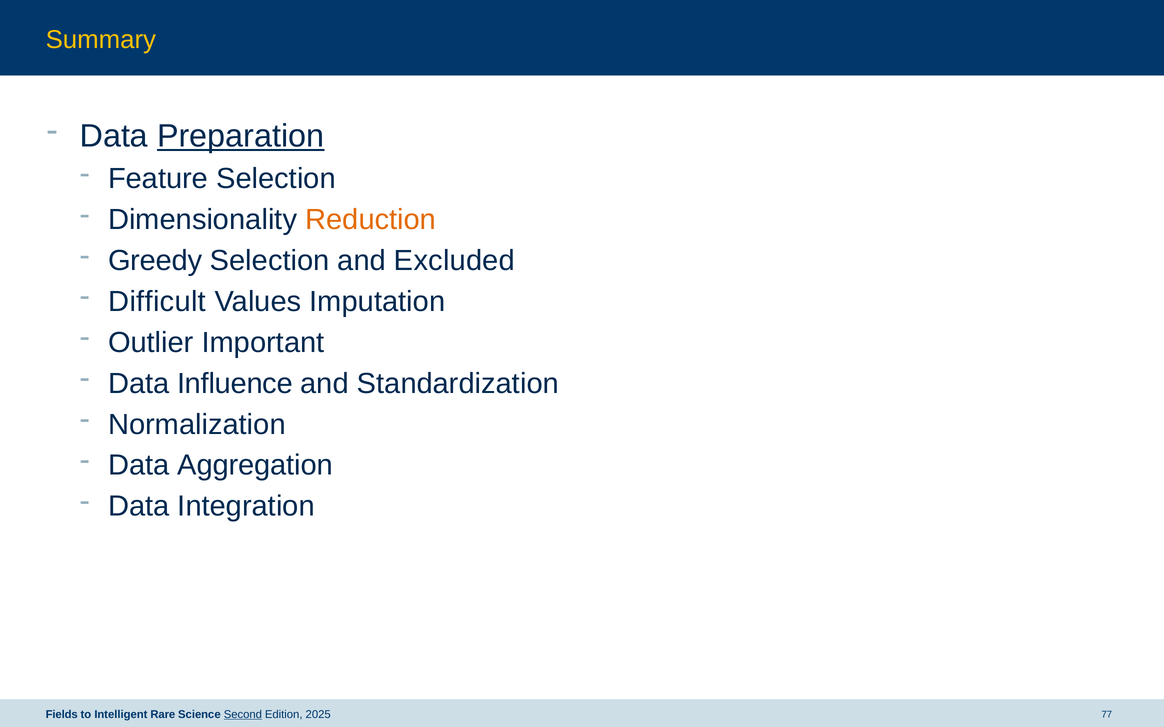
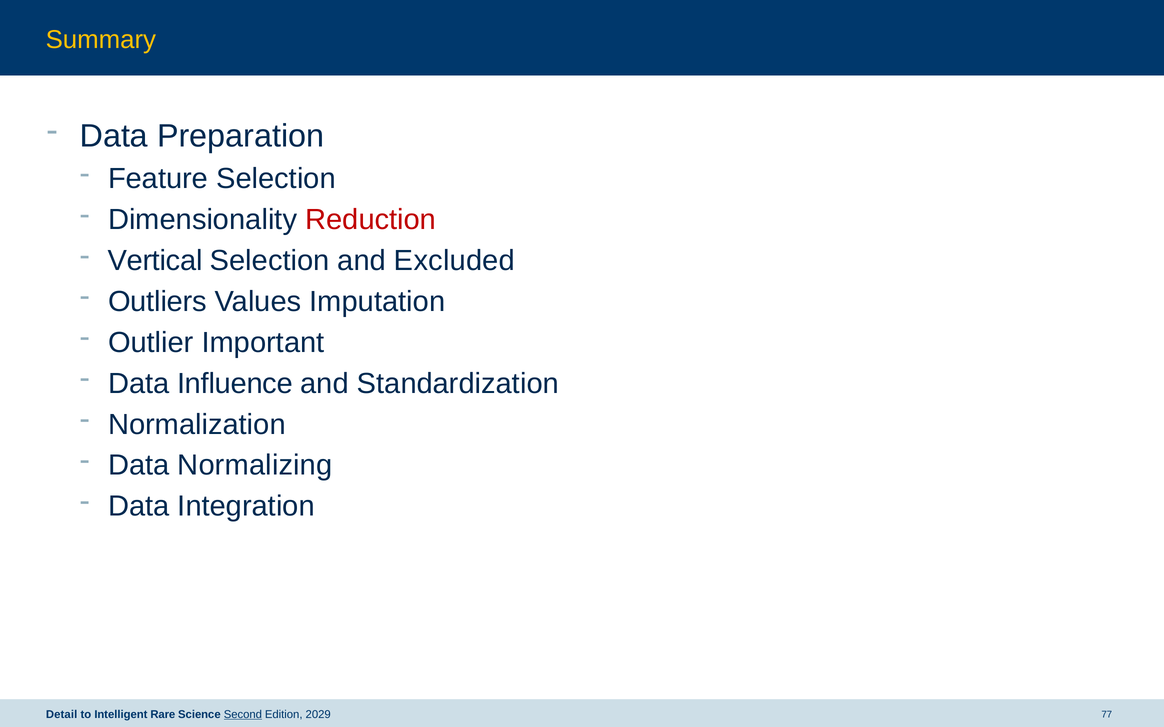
Preparation underline: present -> none (241, 136)
Reduction colour: orange -> red (371, 220)
Greedy: Greedy -> Vertical (155, 261)
Difficult: Difficult -> Outliers (157, 302)
Aggregation: Aggregation -> Normalizing (255, 466)
Fields: Fields -> Detail (62, 715)
2025: 2025 -> 2029 (318, 715)
